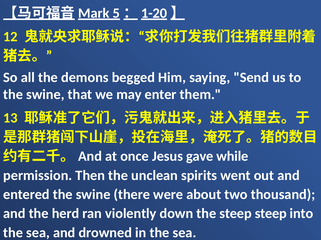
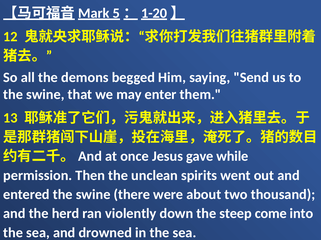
steep steep: steep -> come (271, 214)
